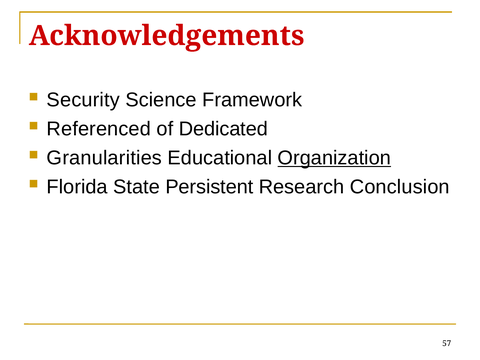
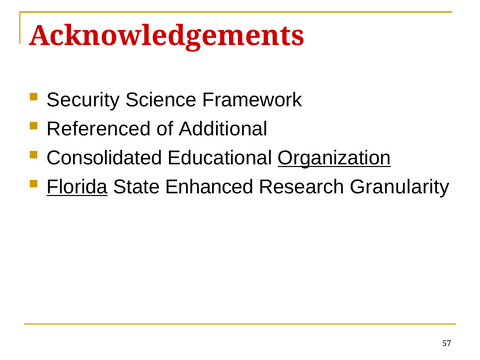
Dedicated: Dedicated -> Additional (223, 129)
Granularities: Granularities -> Consolidated (104, 158)
Florida underline: none -> present (77, 187)
Persistent: Persistent -> Enhanced (209, 187)
Conclusion: Conclusion -> Granularity (400, 187)
